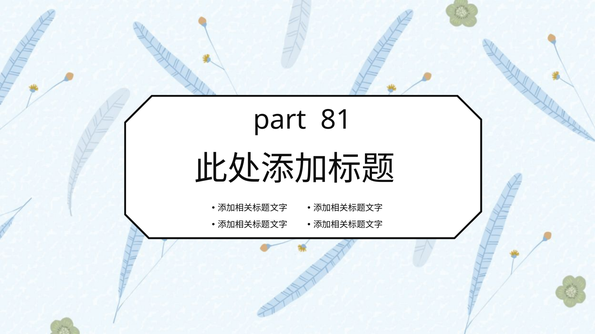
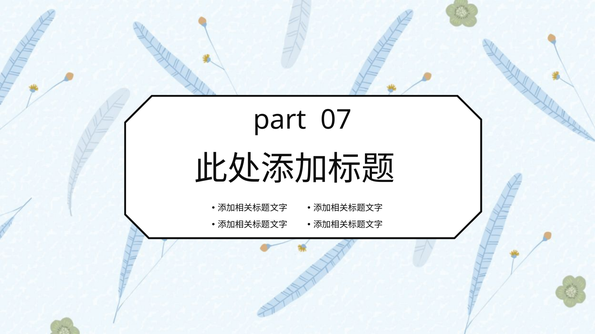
81: 81 -> 07 (336, 120)
